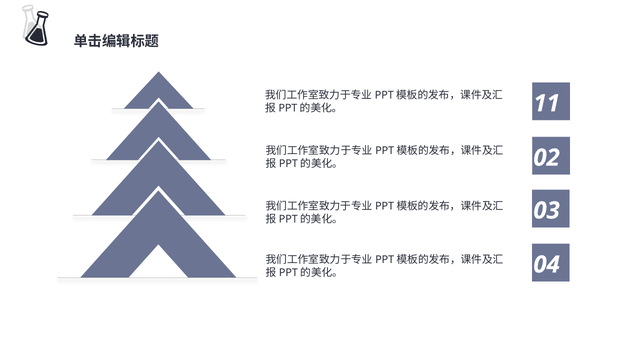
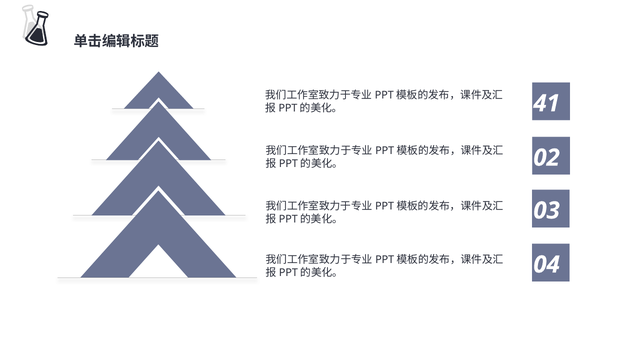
11: 11 -> 41 (547, 103)
